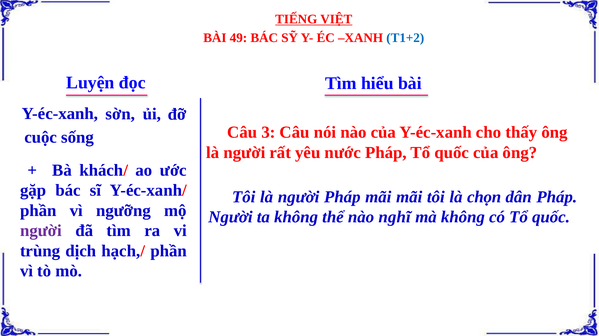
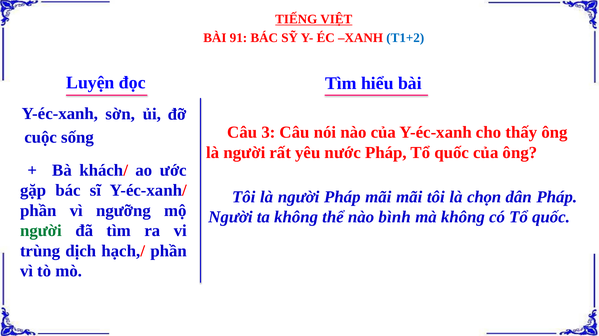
49: 49 -> 91 (238, 38)
nghĩ: nghĩ -> bình (395, 217)
người colour: purple -> green (41, 231)
